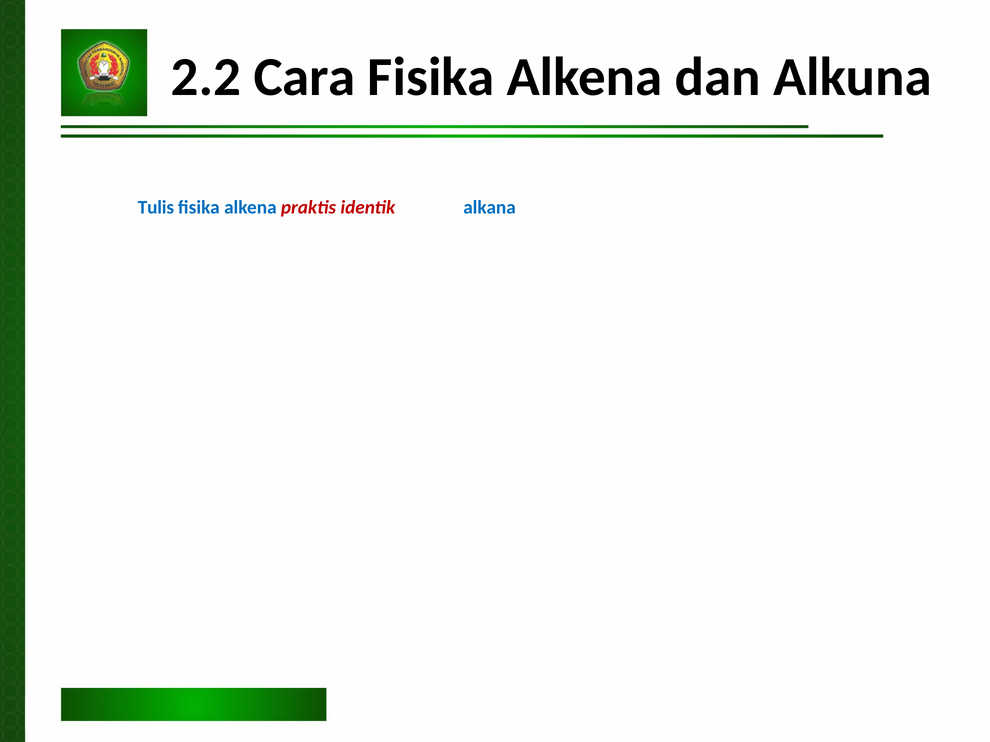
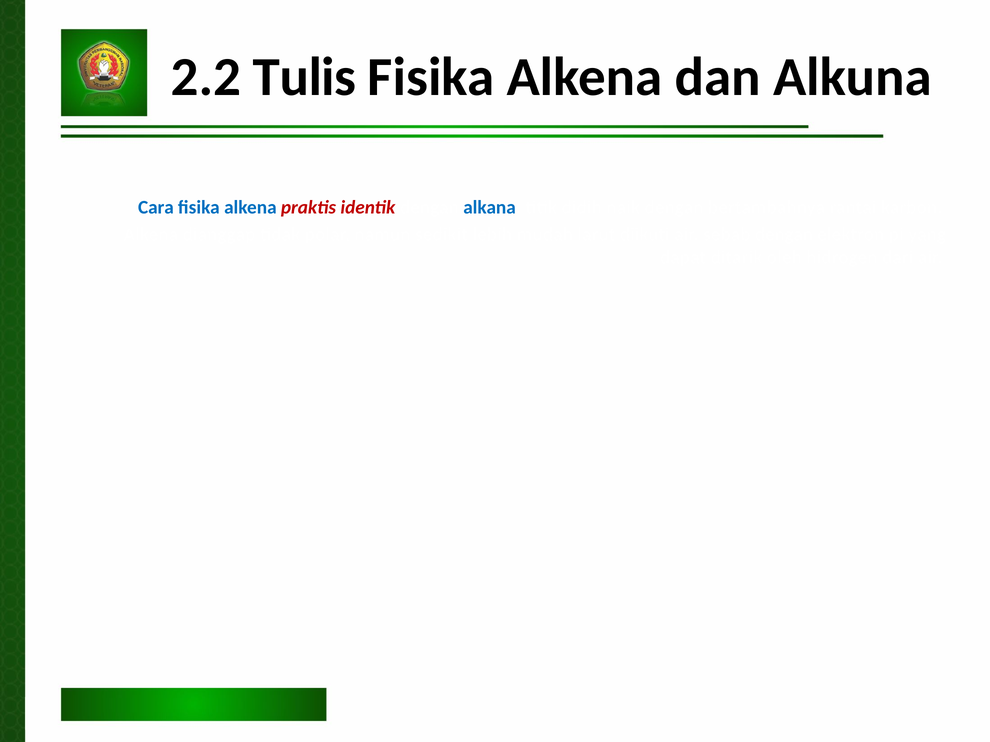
Cara: Cara -> Tulis (305, 77)
Tulis: Tulis -> Cara (156, 208)
